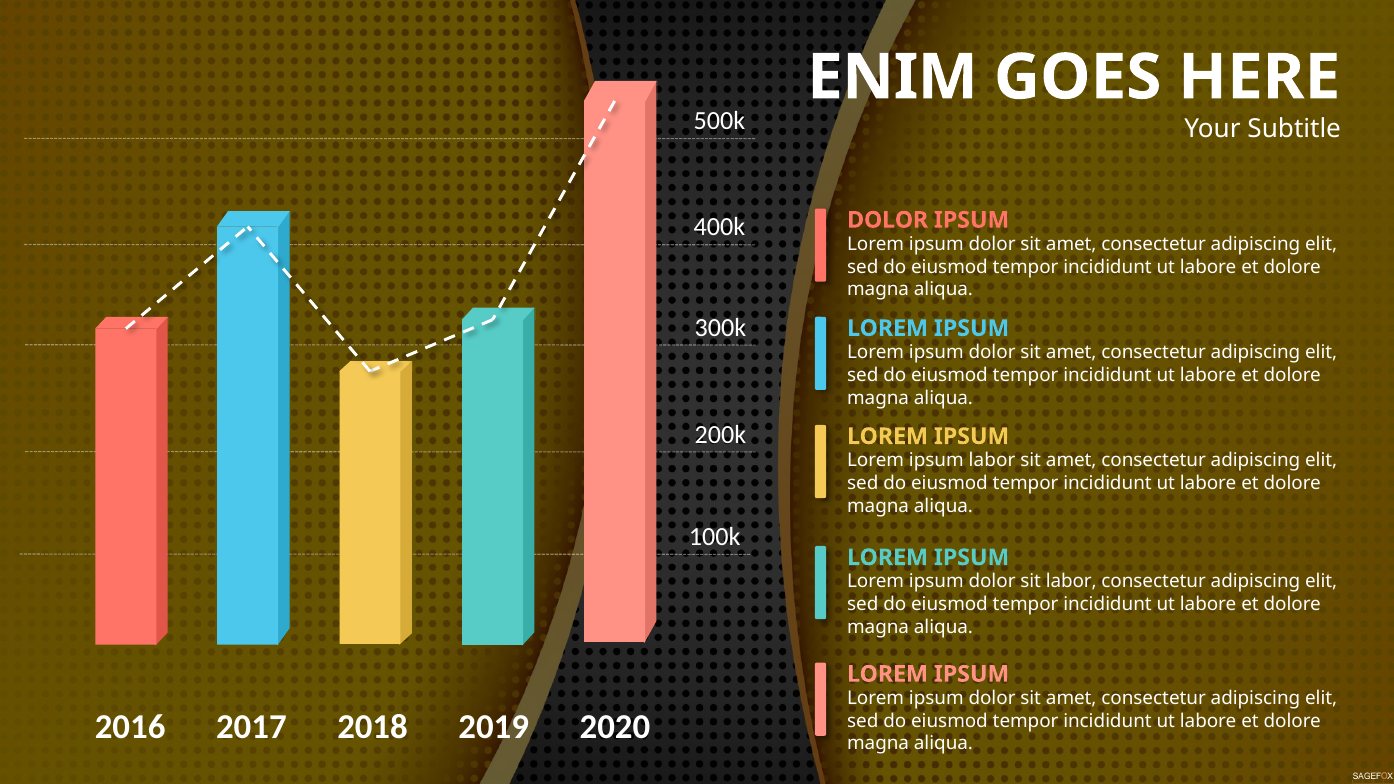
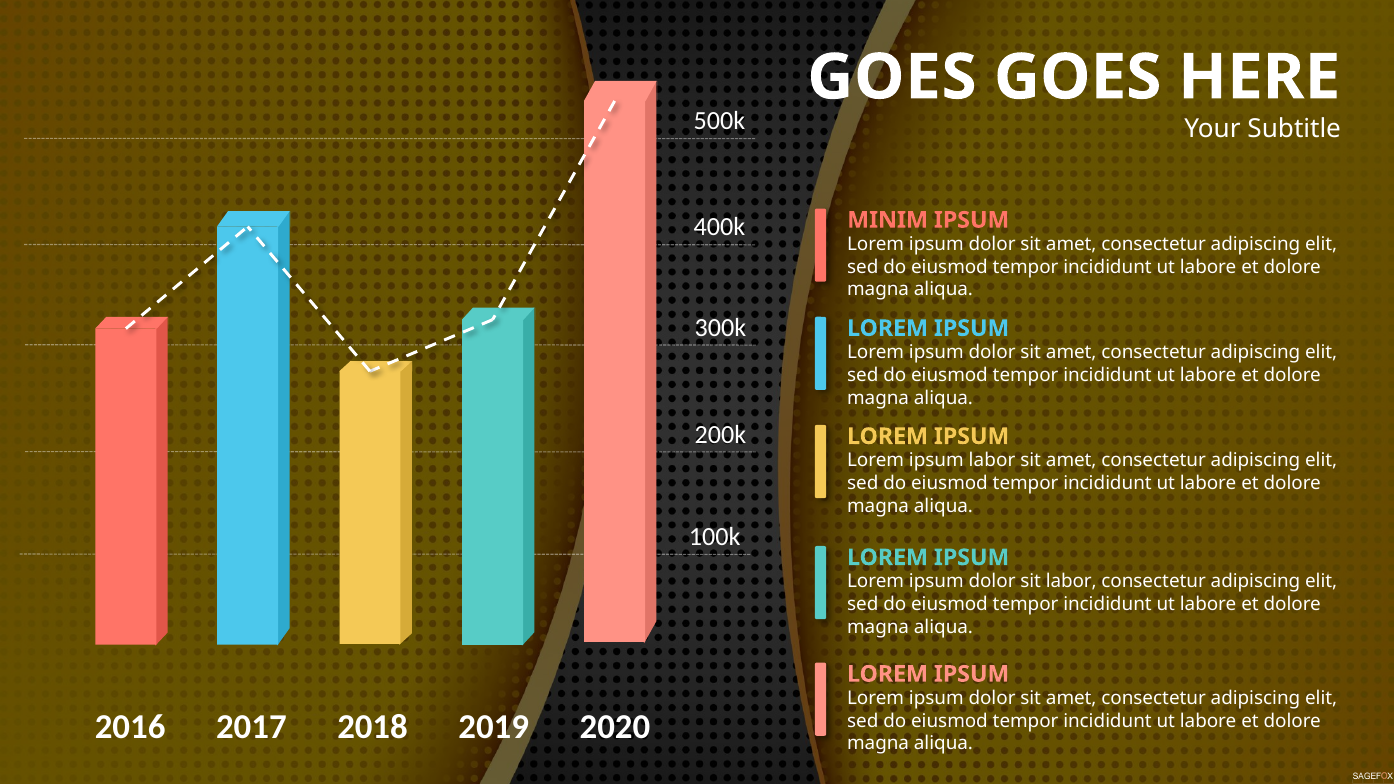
ENIM: ENIM -> GOES (892, 77)
DOLOR: DOLOR -> MINIM (888, 220)
